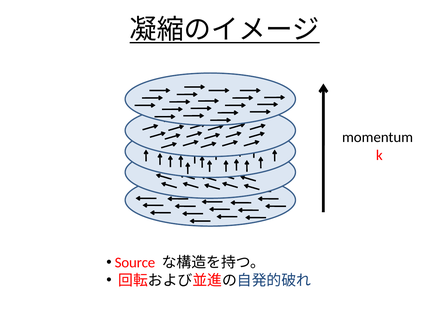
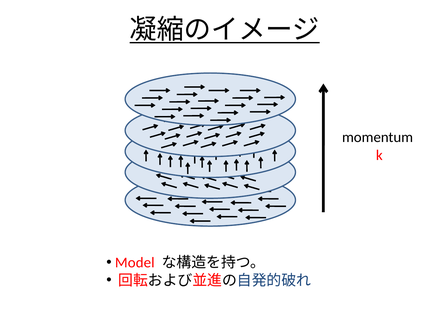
Source: Source -> Model (135, 262)
